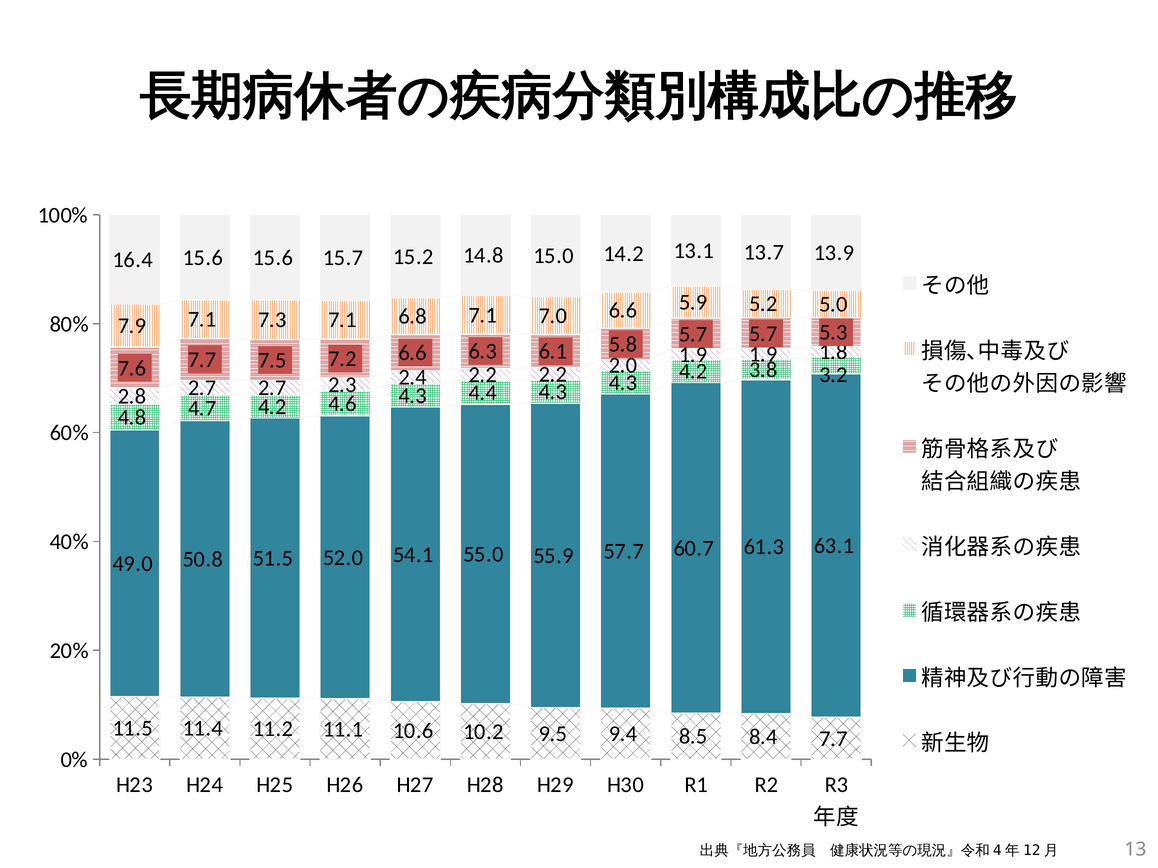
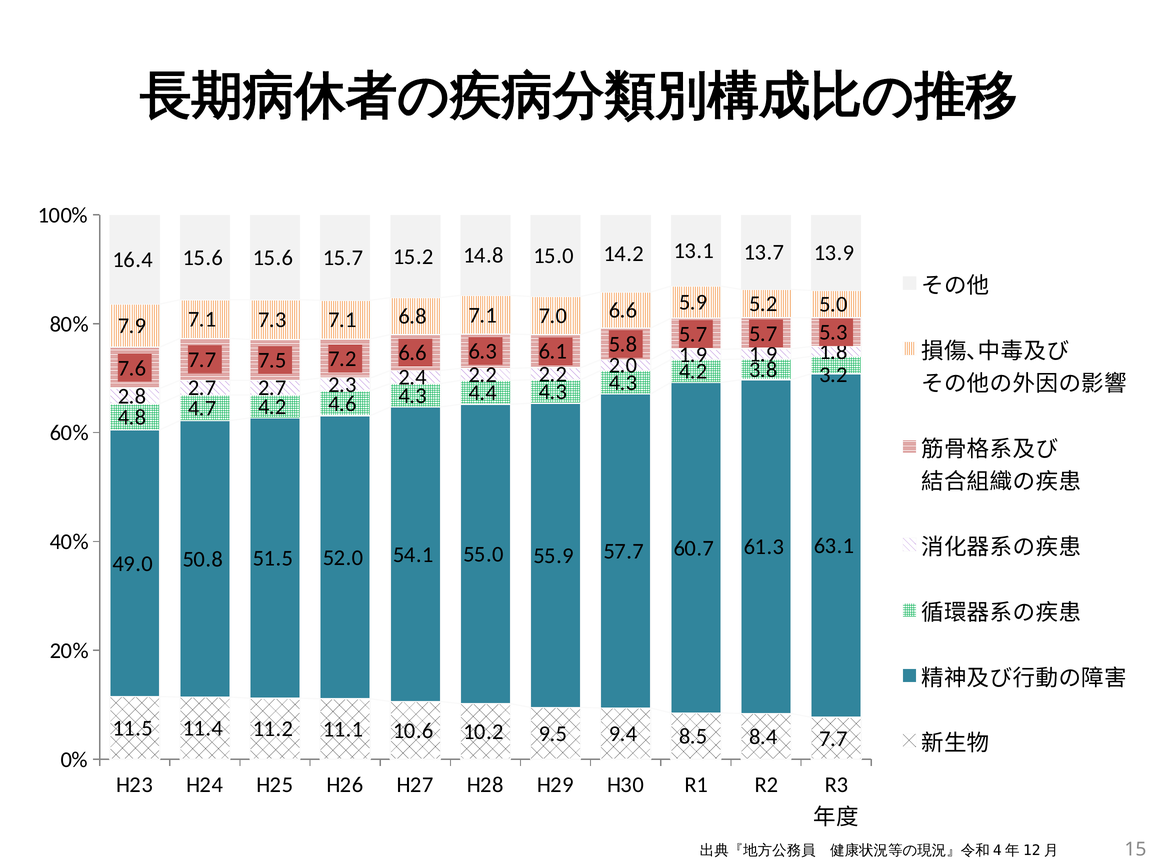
13: 13 -> 15 (1135, 850)
